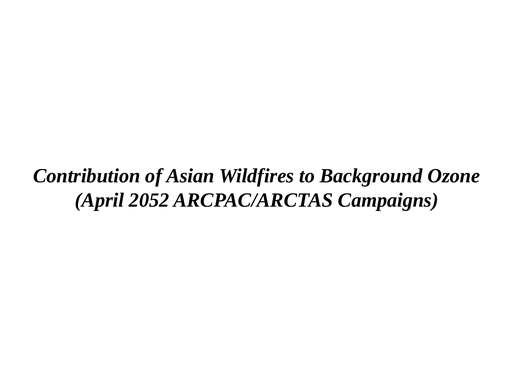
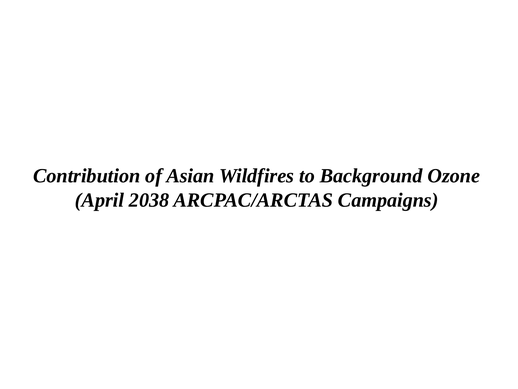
2052: 2052 -> 2038 (149, 200)
